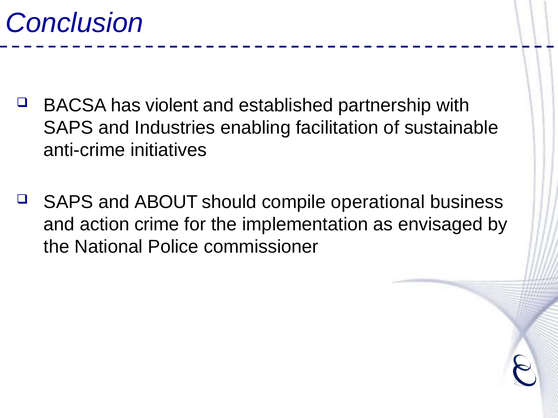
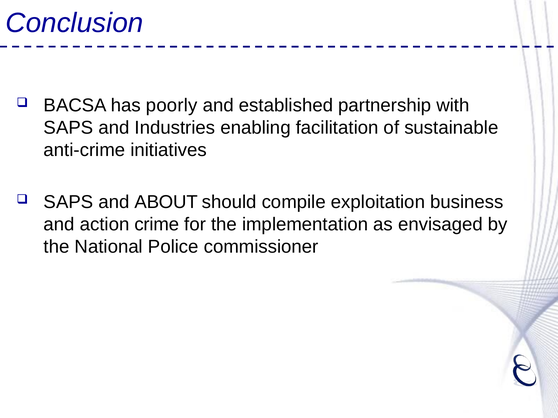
violent: violent -> poorly (172, 106)
operational: operational -> exploitation (378, 202)
